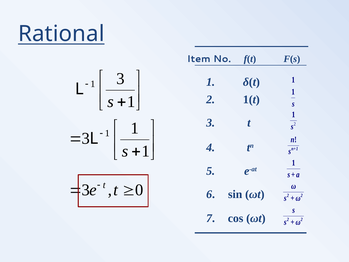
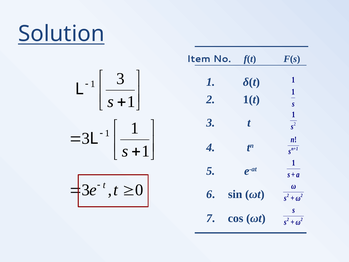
Rational: Rational -> Solution (61, 34)
